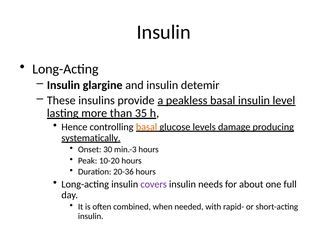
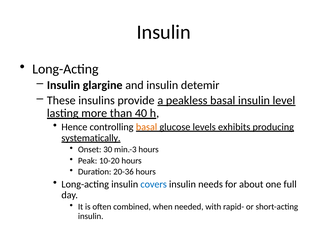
35: 35 -> 40 (141, 113)
damage: damage -> exhibits (234, 127)
covers colour: purple -> blue (154, 184)
